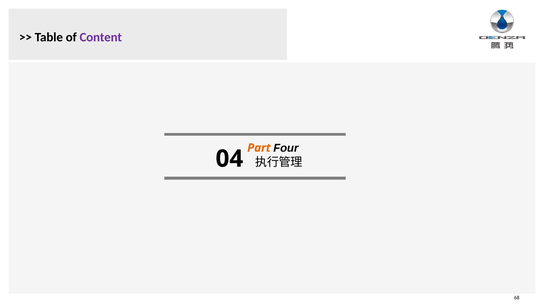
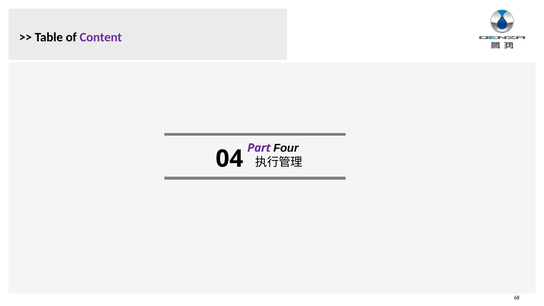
Part colour: orange -> purple (259, 148)
